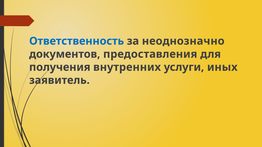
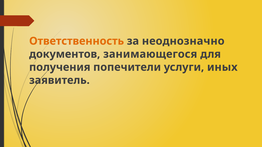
Ответственность colour: blue -> orange (77, 41)
предоставления: предоставления -> занимающегося (150, 54)
внутренних: внутренних -> попечители (127, 67)
